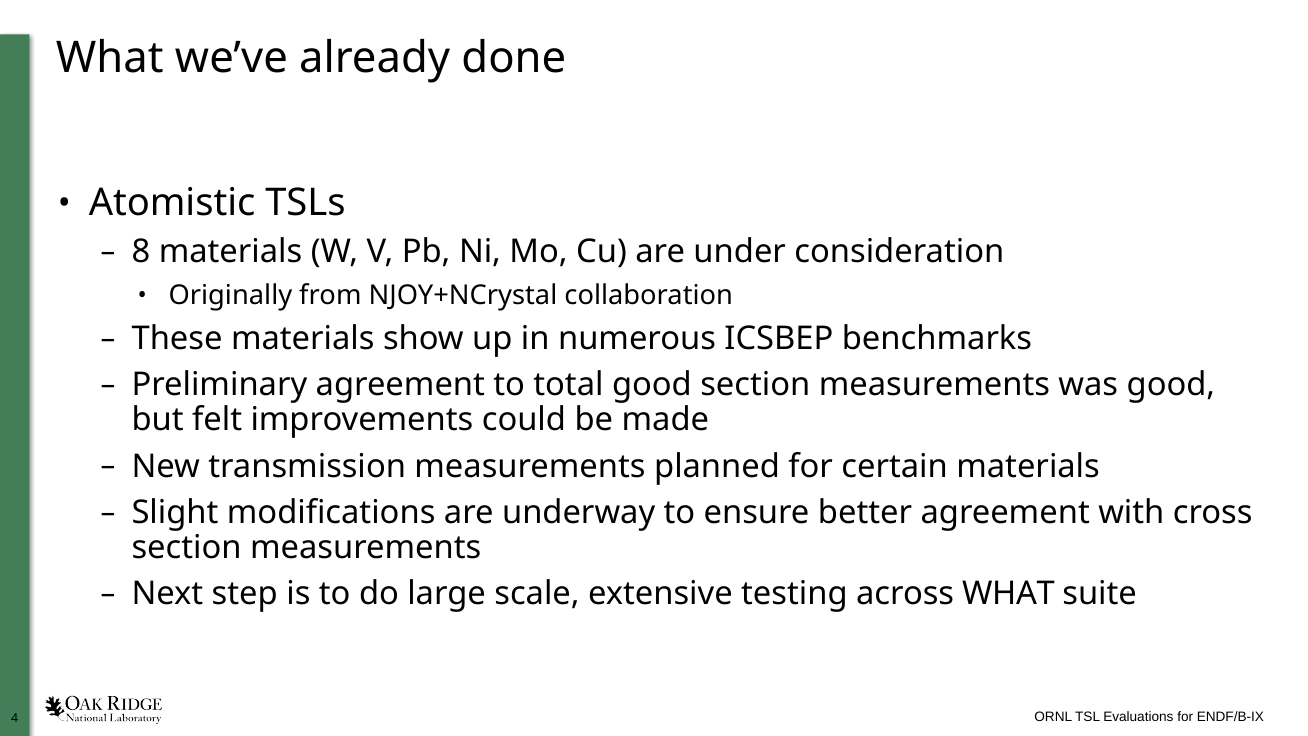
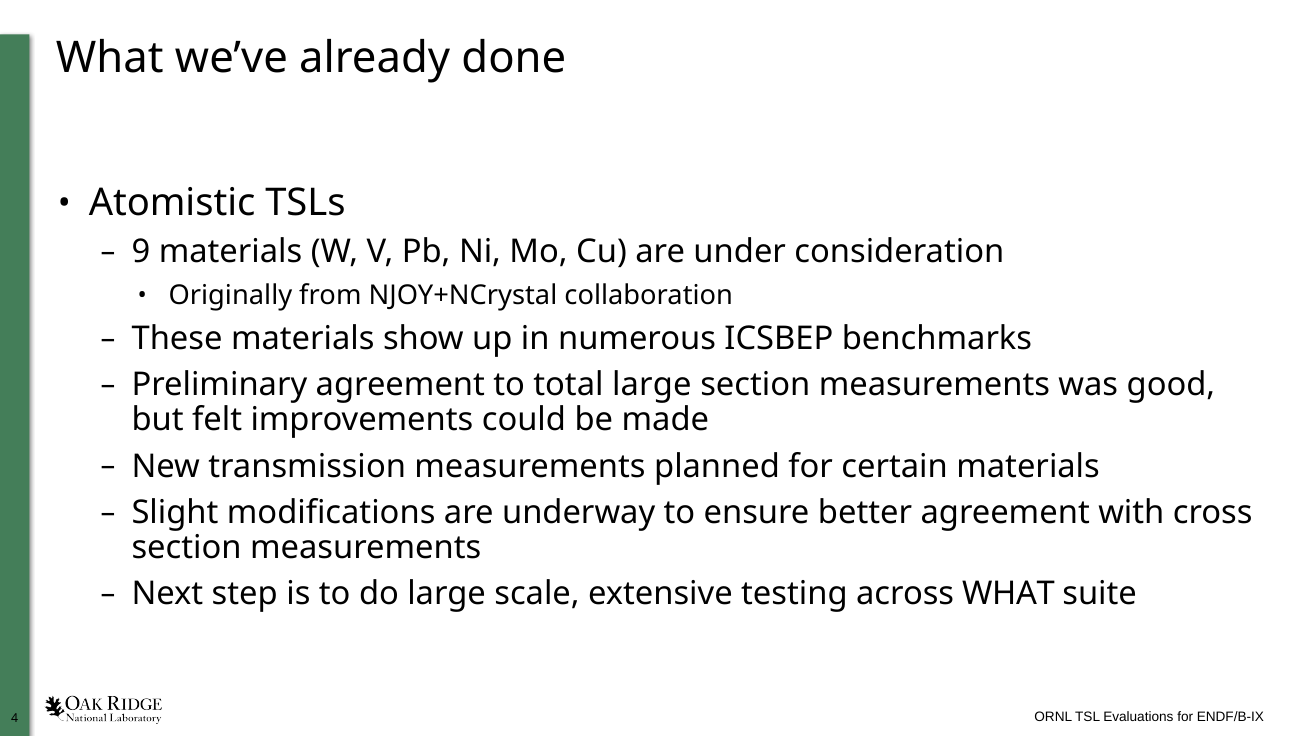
8: 8 -> 9 (141, 252)
total good: good -> large (652, 385)
